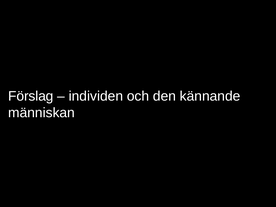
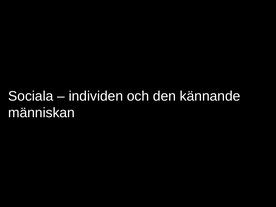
Förslag: Förslag -> Sociala (31, 96)
